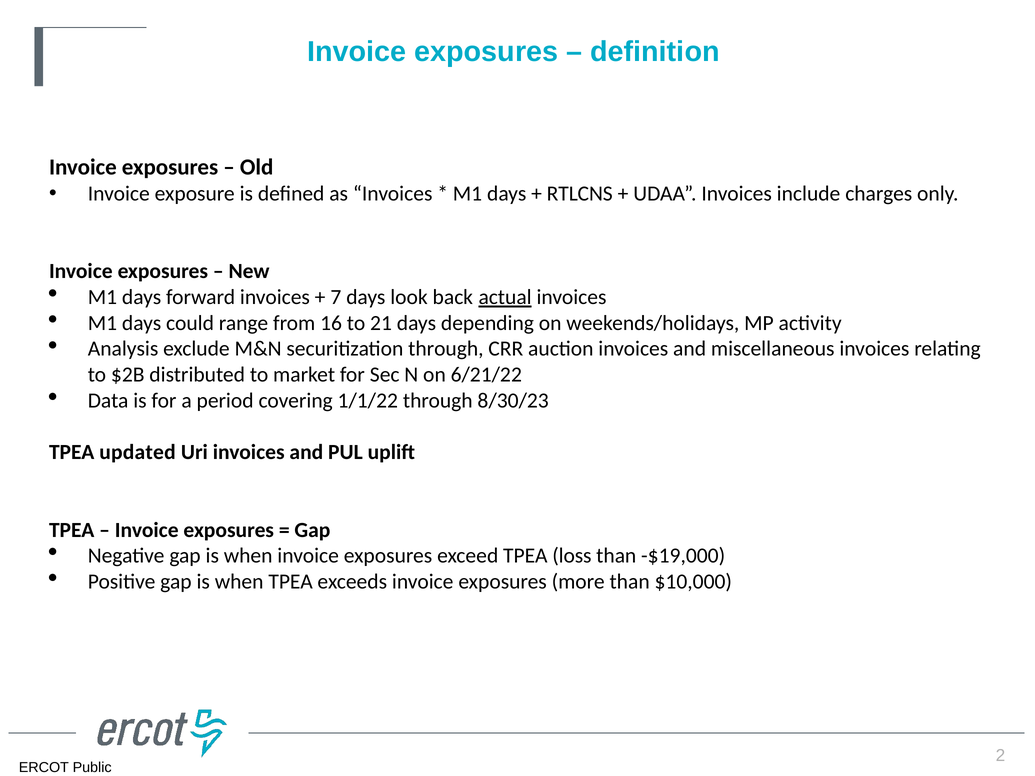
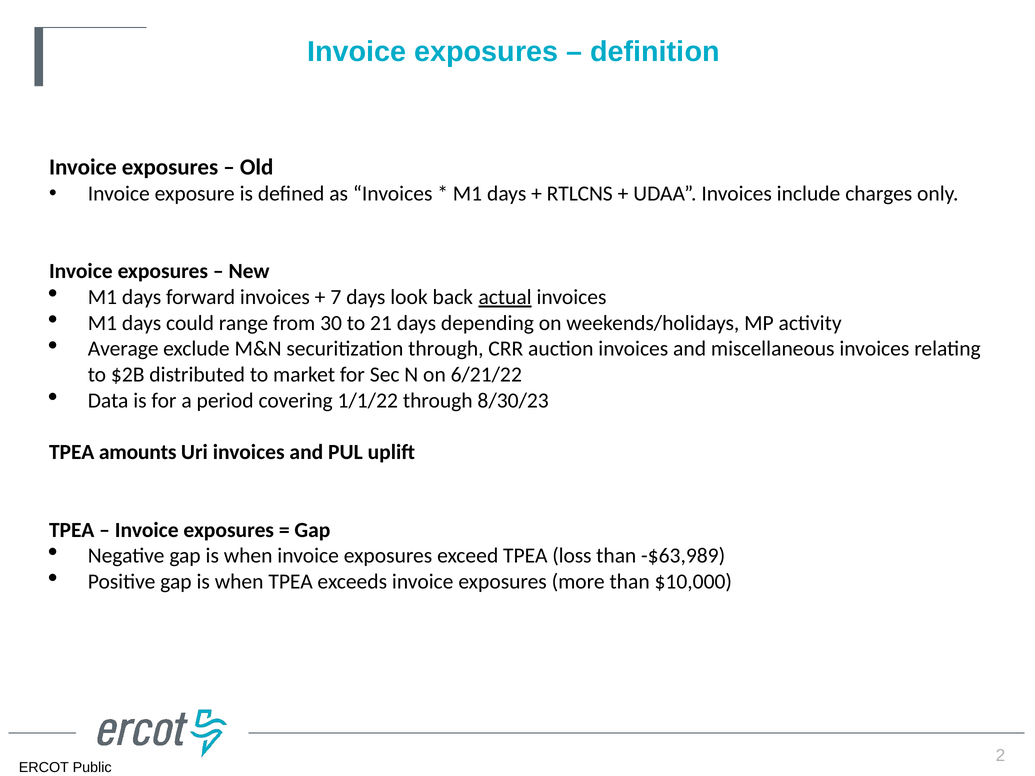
16: 16 -> 30 (331, 323)
Analysis: Analysis -> Average (123, 349)
updated: updated -> amounts (138, 452)
-$19,000: -$19,000 -> -$63,989 (683, 556)
